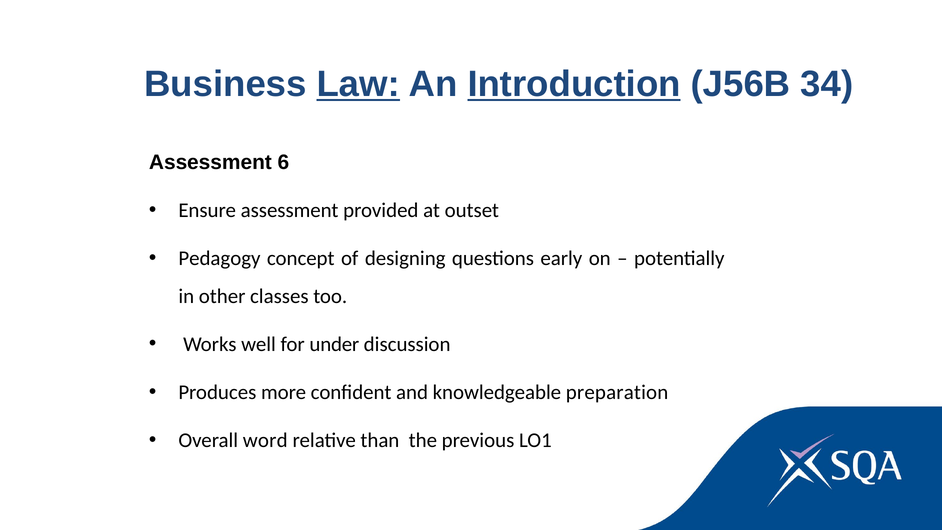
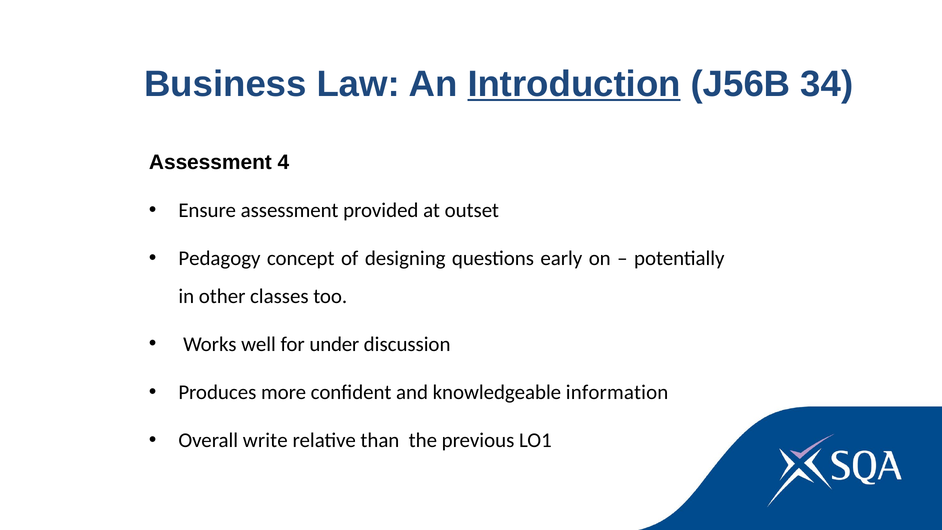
Law underline: present -> none (358, 84)
6: 6 -> 4 (283, 162)
preparation: preparation -> information (617, 392)
word: word -> write (265, 440)
